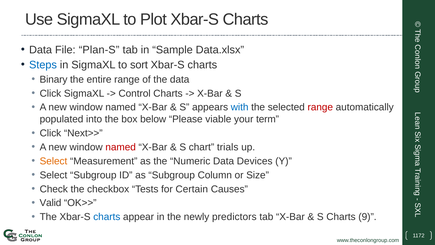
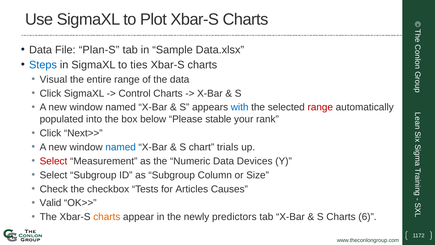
sort: sort -> ties (139, 65)
Binary: Binary -> Visual (53, 79)
viable: viable -> stable (218, 119)
term: term -> rank (267, 119)
named colour: red -> blue (121, 147)
Select colour: orange -> red (53, 161)
Certain: Certain -> Articles (192, 189)
charts colour: blue -> orange (107, 217)
9: 9 -> 6 (367, 217)
